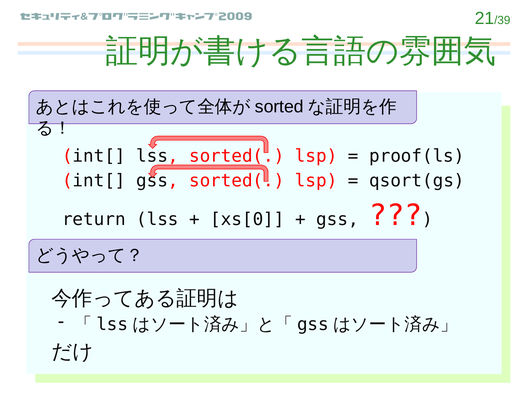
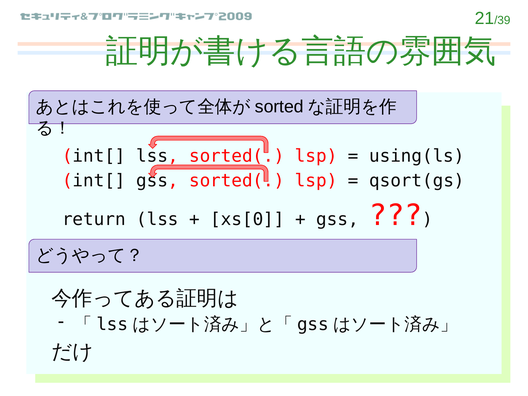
proof(ls: proof(ls -> using(ls (417, 156)
